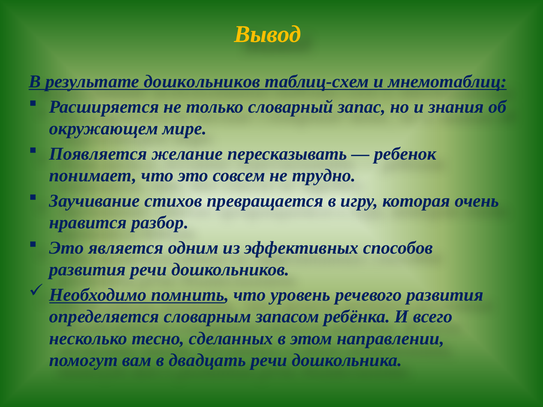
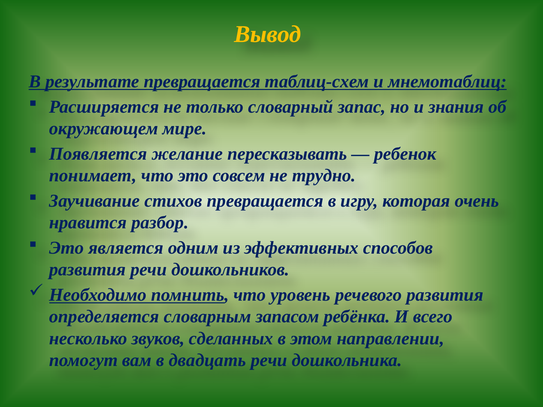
результате дошкольников: дошкольников -> превращается (202, 82)
тесно: тесно -> звуков (158, 339)
